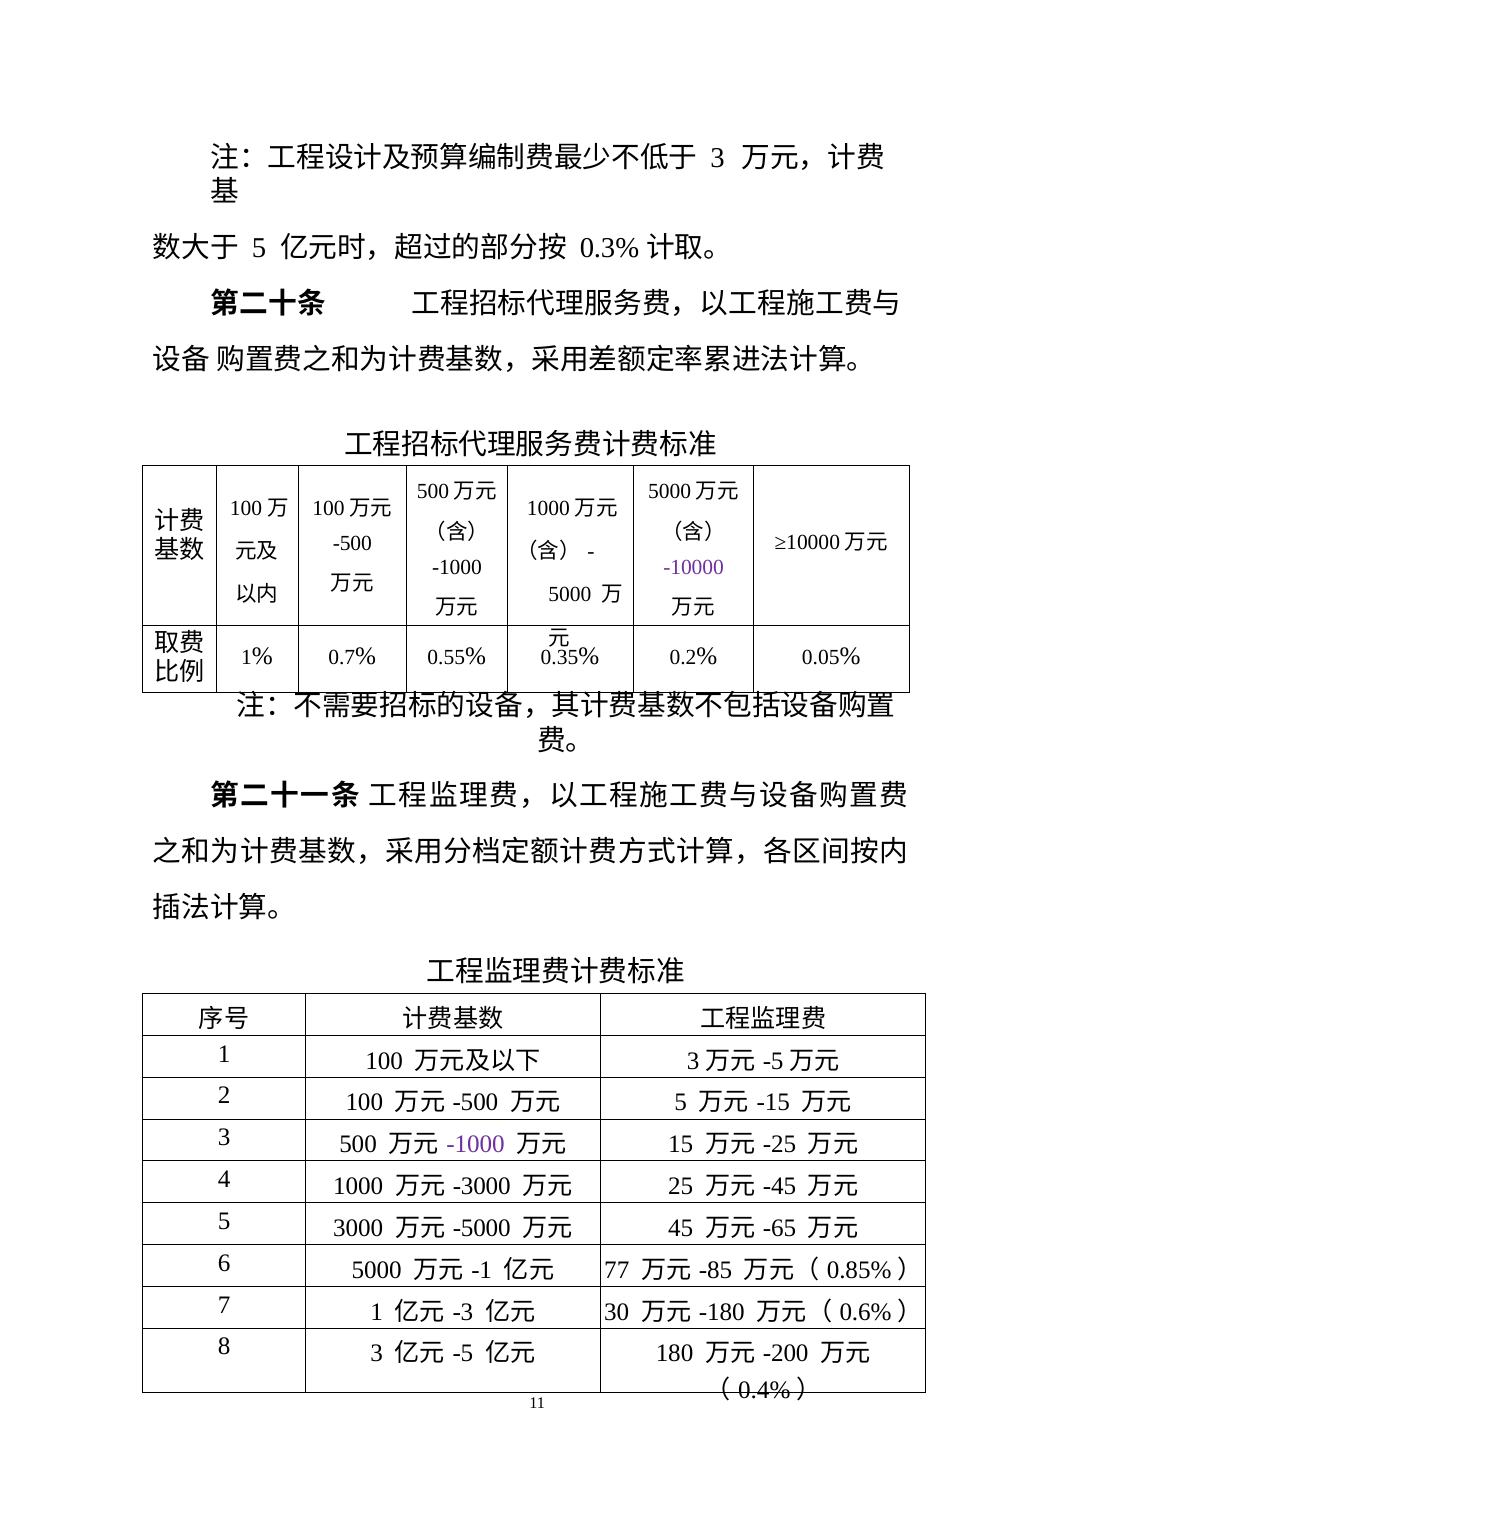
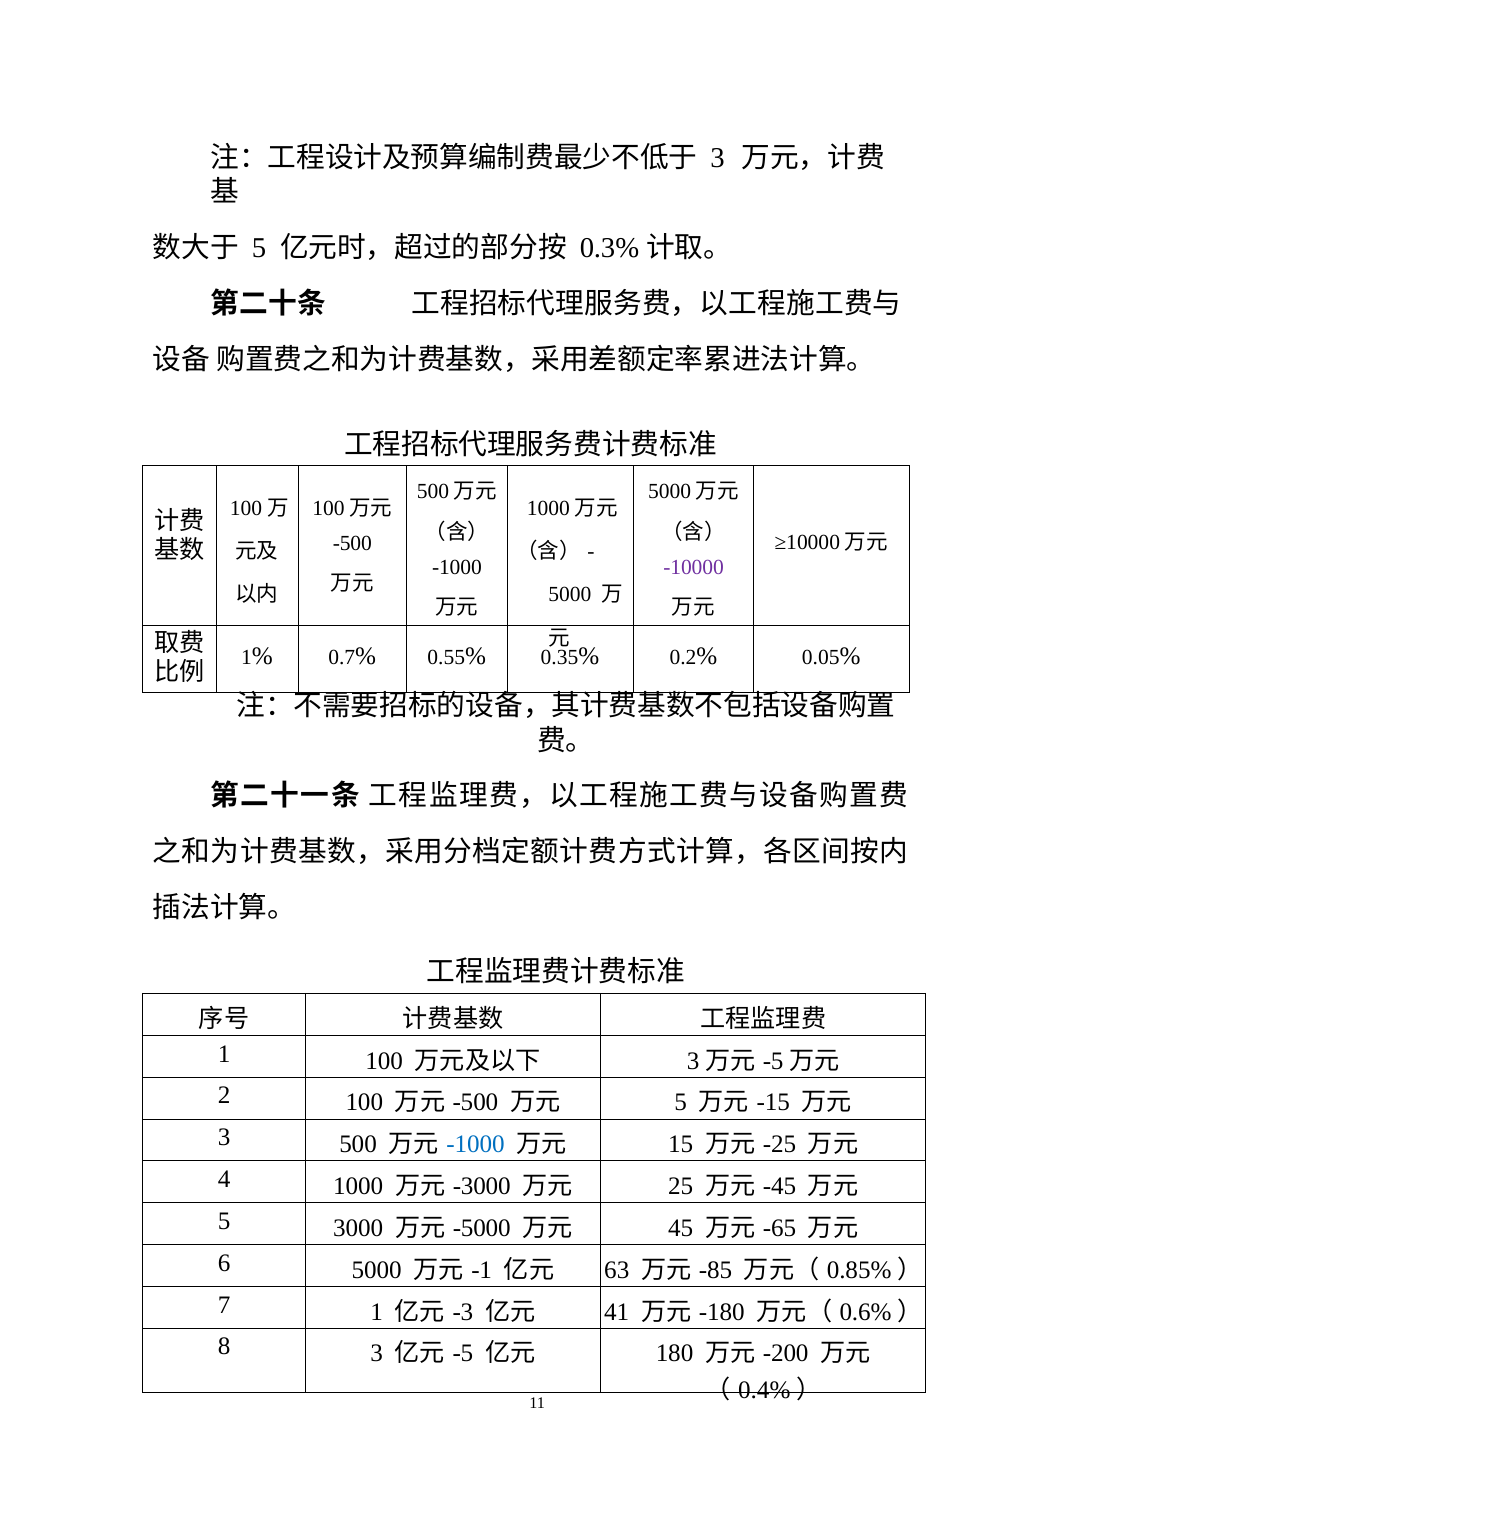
-1000 colour: purple -> blue (476, 1144)
77: 77 -> 63 (617, 1270)
30: 30 -> 41 (617, 1312)
